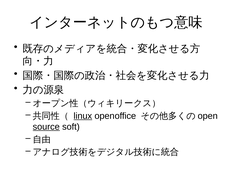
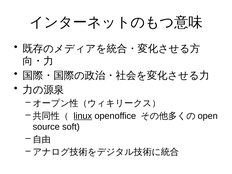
source underline: present -> none (46, 127)
